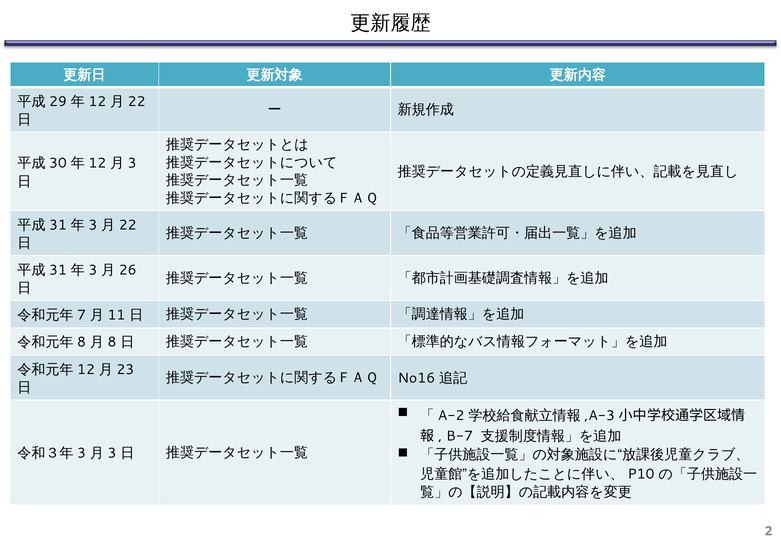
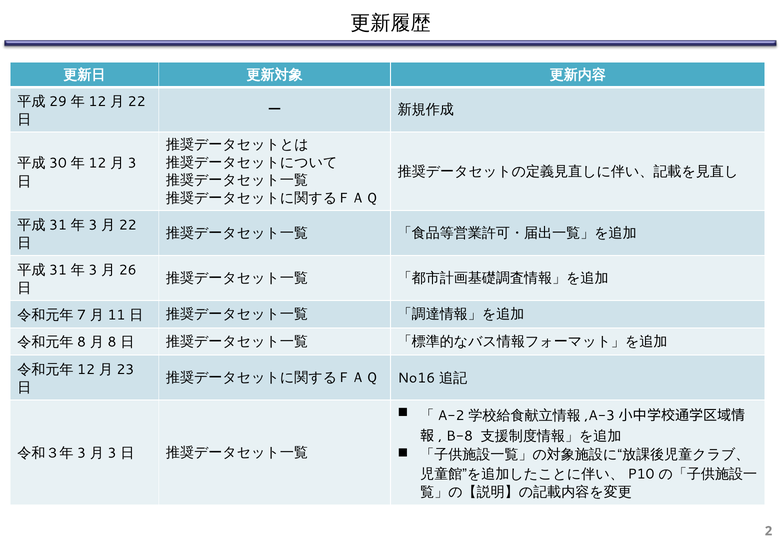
B-7: B-7 -> B-8 (460, 436)
